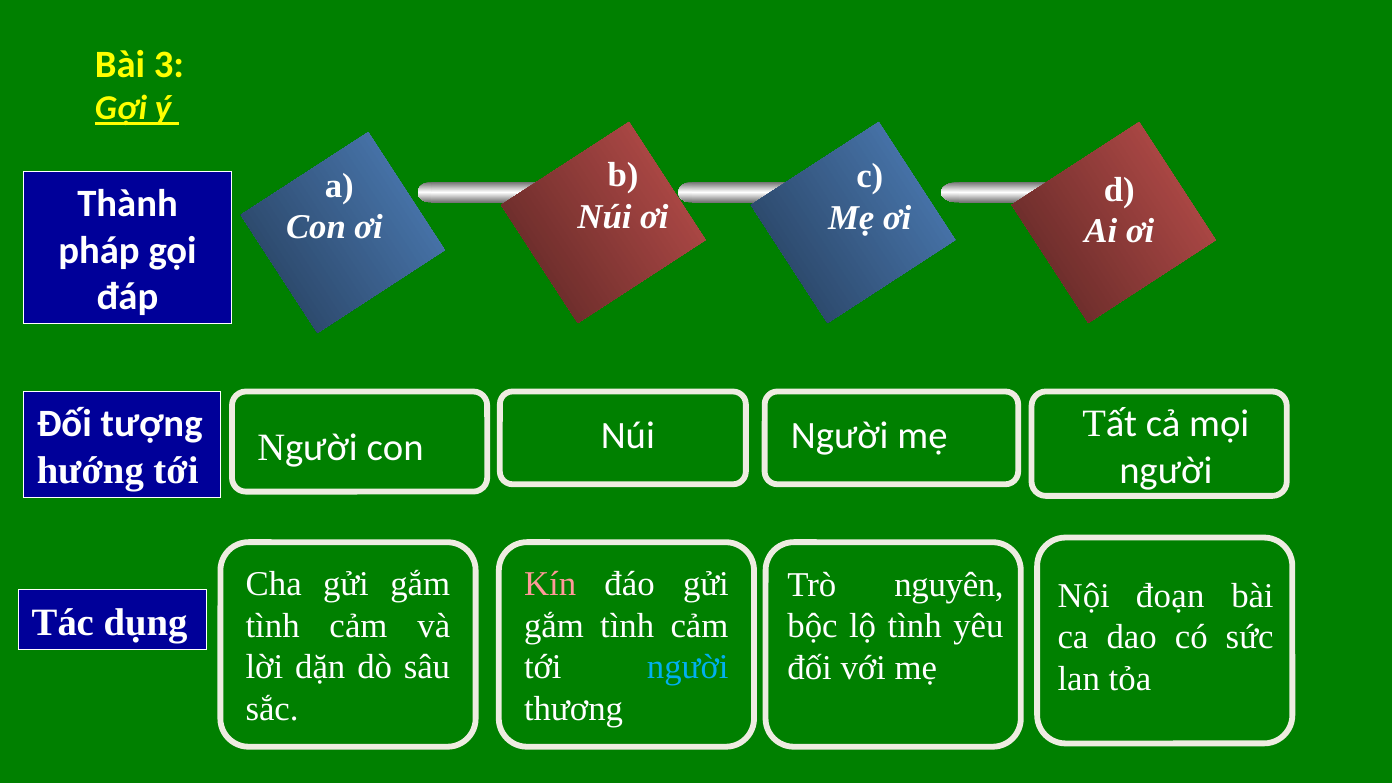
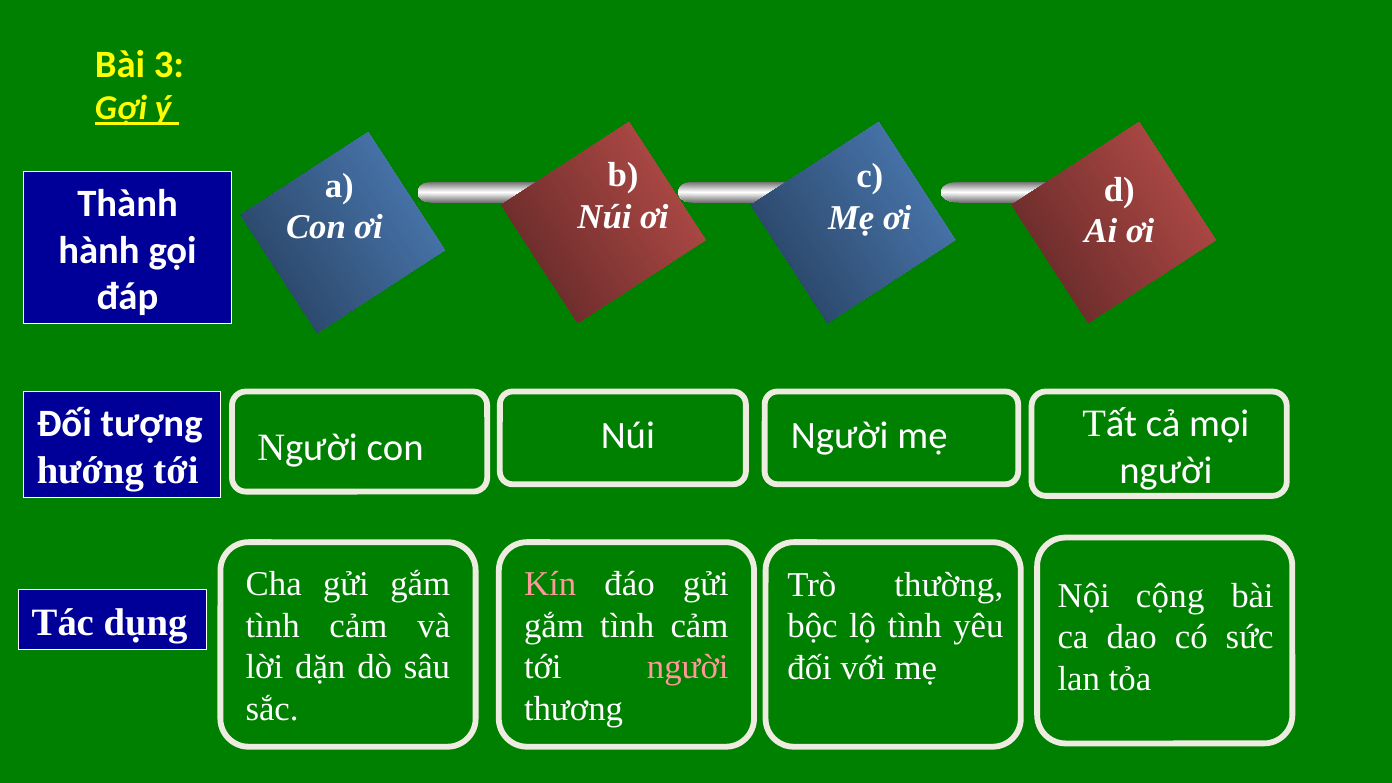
pháp: pháp -> hành (99, 250)
nguyên: nguyên -> thường (949, 585)
đoạn: đoạn -> cộng (1170, 596)
người colour: light blue -> pink (688, 668)
